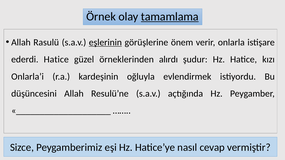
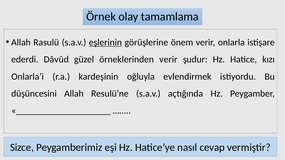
tamamlama underline: present -> none (170, 17)
ederdi Hatice: Hatice -> Dâvûd (56, 60)
örneklerinden alırdı: alırdı -> verir (168, 60)
